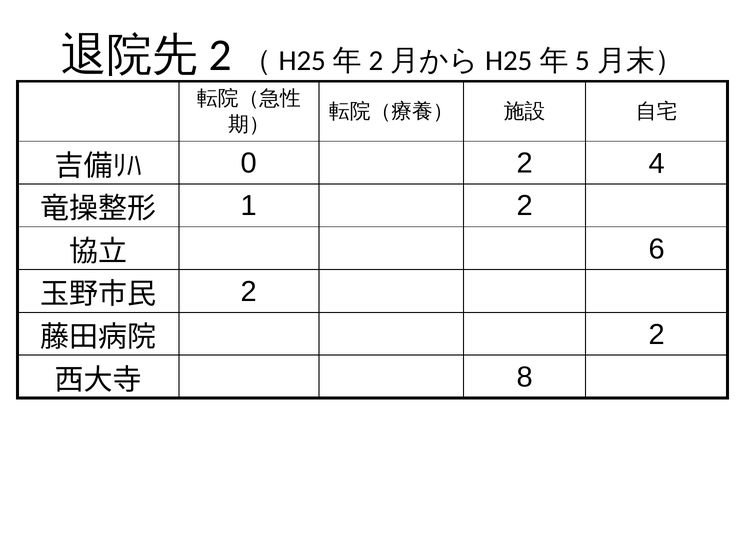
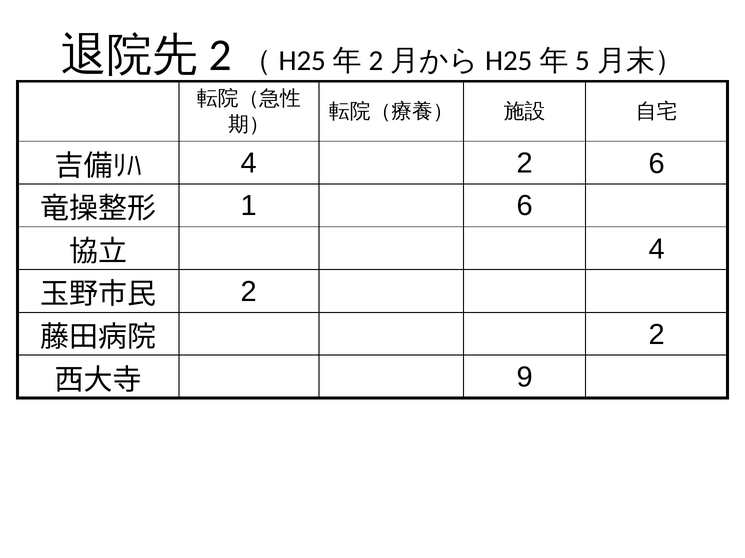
0: 0 -> 4 (249, 163)
2 4: 4 -> 6 (657, 164)
1 2: 2 -> 6 (525, 206)
6: 6 -> 4 (657, 249)
8: 8 -> 9 (525, 378)
